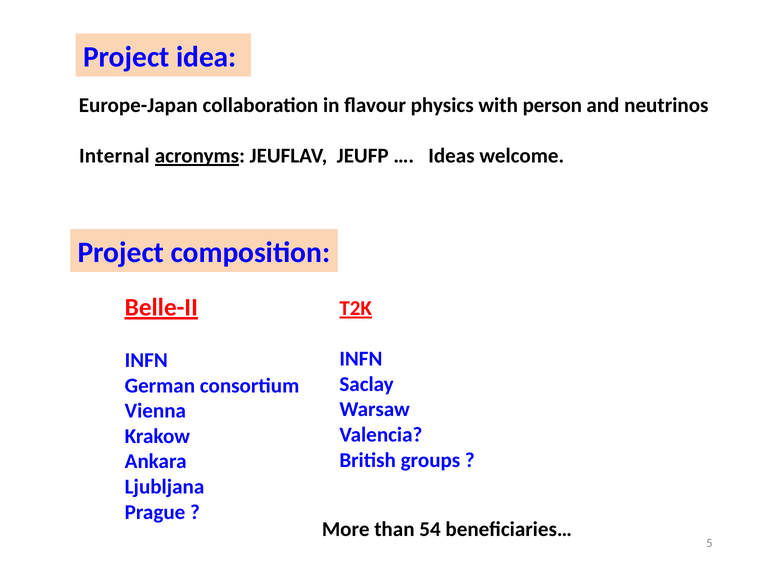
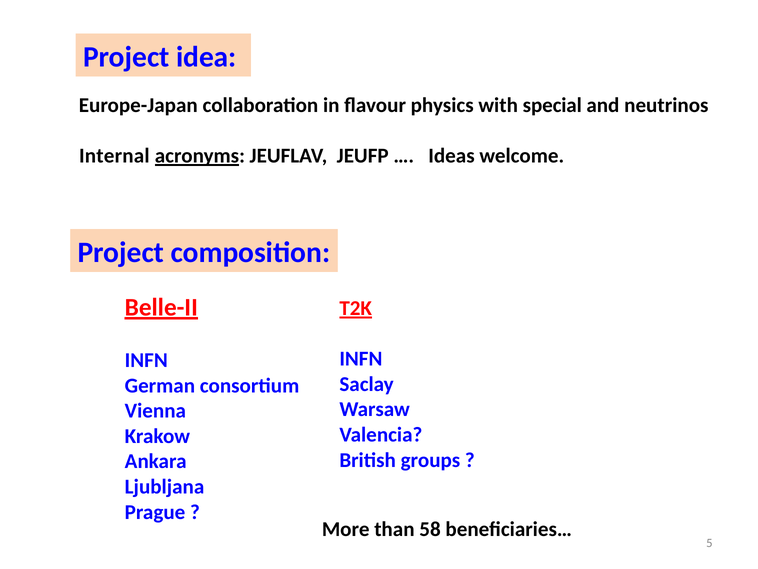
person: person -> special (552, 105)
54: 54 -> 58 (430, 529)
